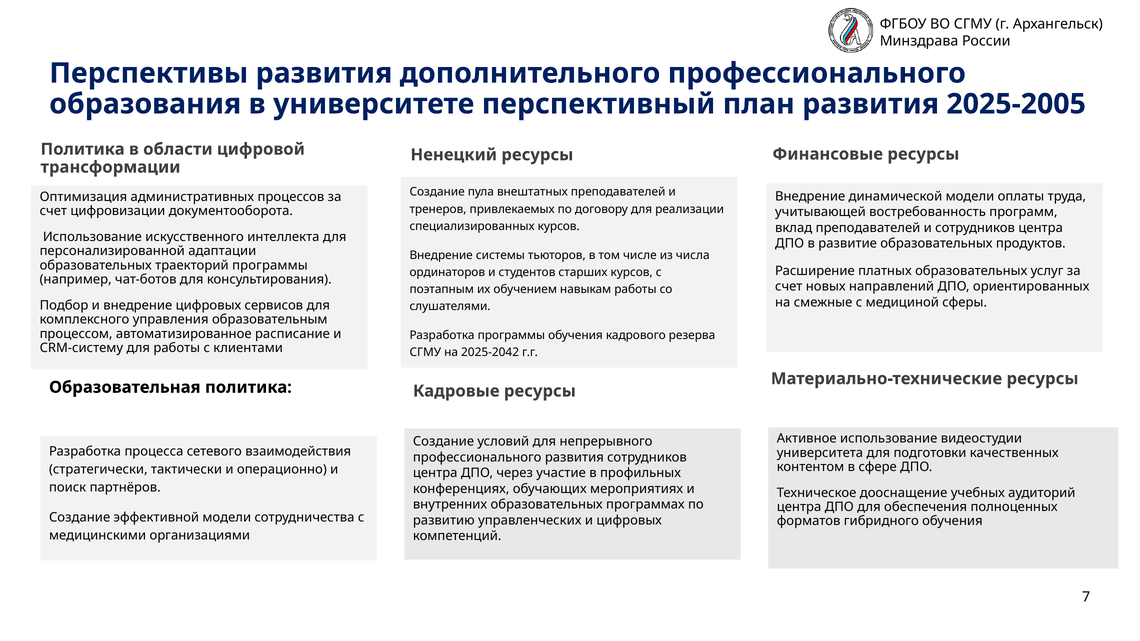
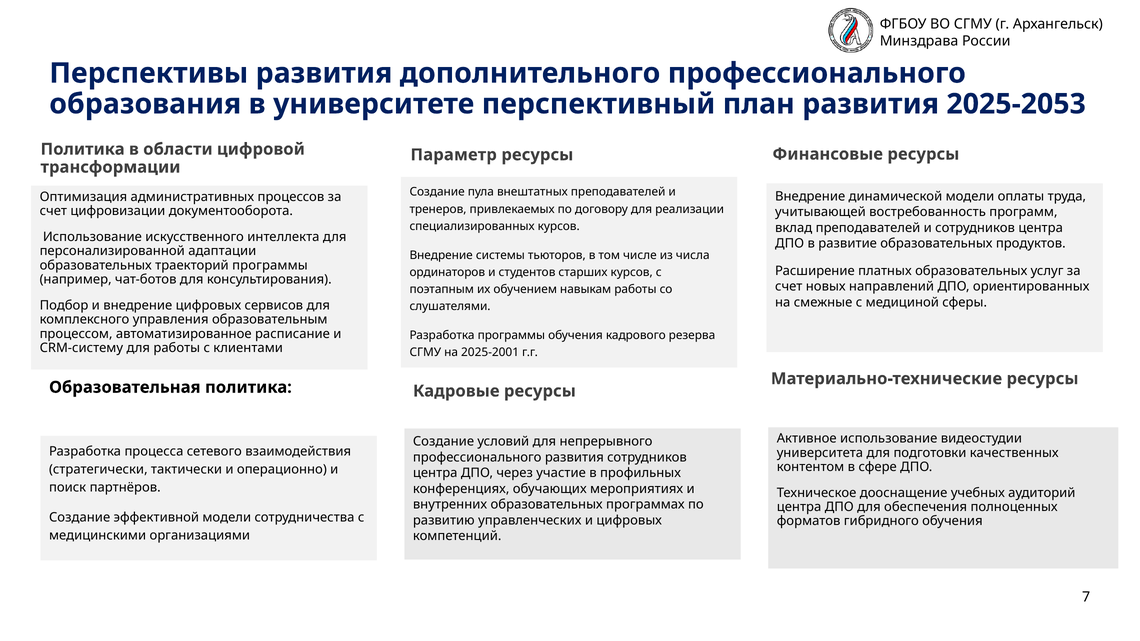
2025-2005: 2025-2005 -> 2025-2053 (1016, 104)
Ненецкий: Ненецкий -> Параметр (454, 155)
2025-2042: 2025-2042 -> 2025-2001 (490, 353)
